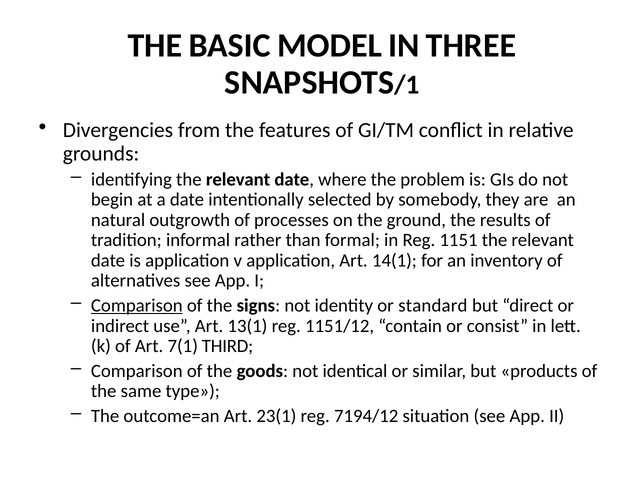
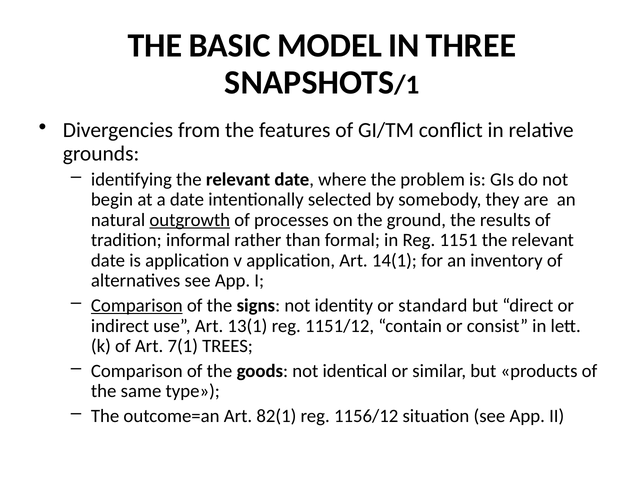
outgrowth underline: none -> present (190, 220)
THIRD: THIRD -> TREES (228, 346)
23(1: 23(1 -> 82(1 (276, 416)
7194/12: 7194/12 -> 1156/12 (366, 416)
